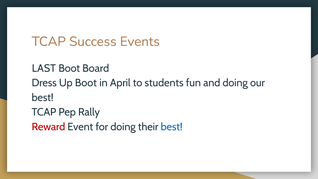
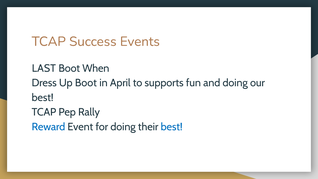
Board: Board -> When (96, 68)
students: students -> supports (164, 83)
Reward colour: red -> blue (48, 127)
